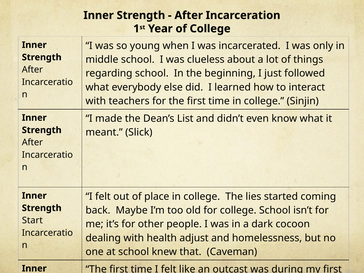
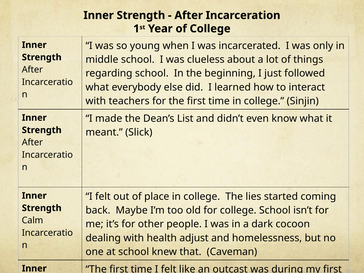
Start: Start -> Calm (32, 220)
